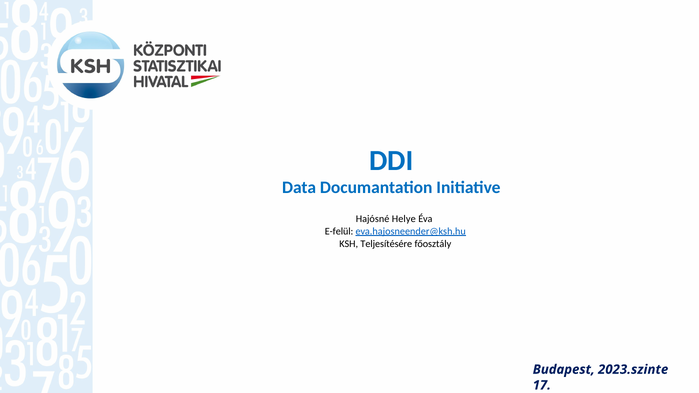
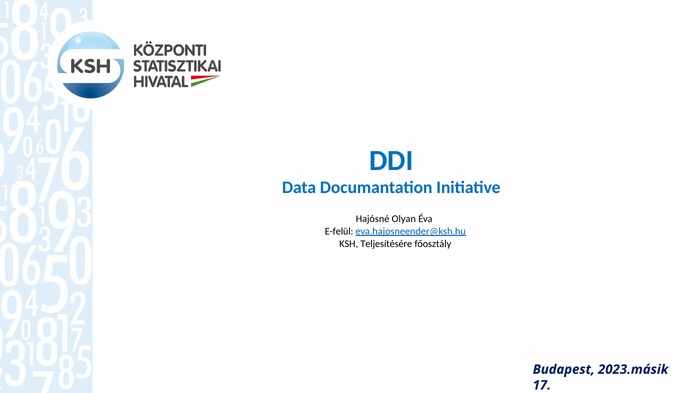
Helye: Helye -> Olyan (404, 219)
2023.szinte: 2023.szinte -> 2023.másik (633, 370)
